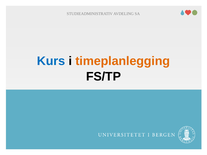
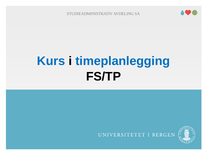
timeplanlegging colour: orange -> blue (123, 61)
